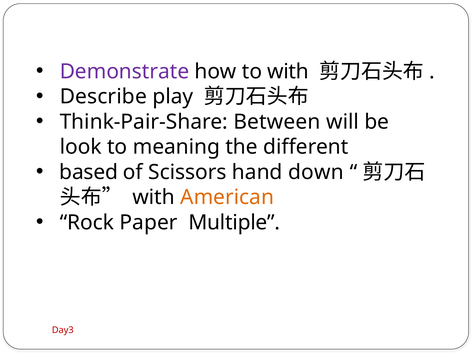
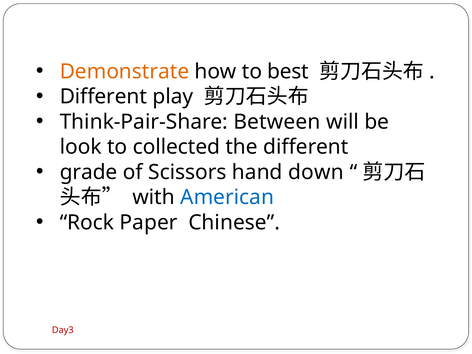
Demonstrate colour: purple -> orange (124, 71)
to with: with -> best (288, 71)
Describe: Describe -> Different (103, 97)
meaning: meaning -> collected (176, 147)
based: based -> grade (89, 172)
American colour: orange -> blue (227, 197)
Multiple: Multiple -> Chinese (234, 222)
